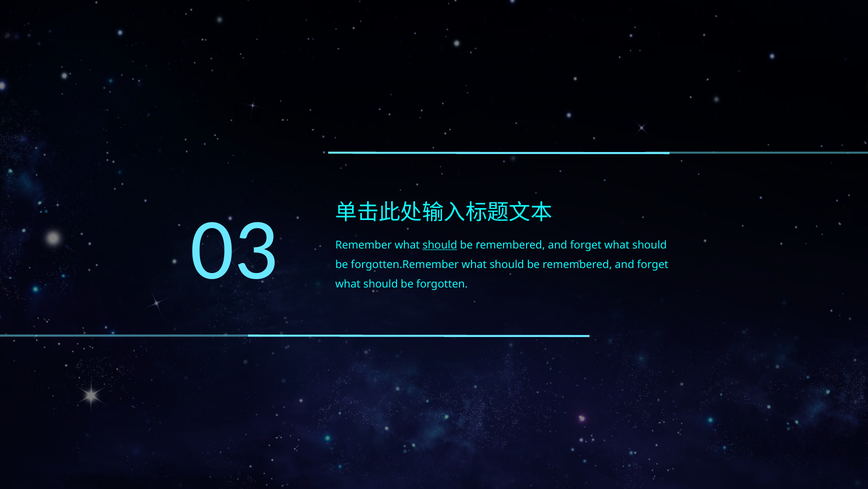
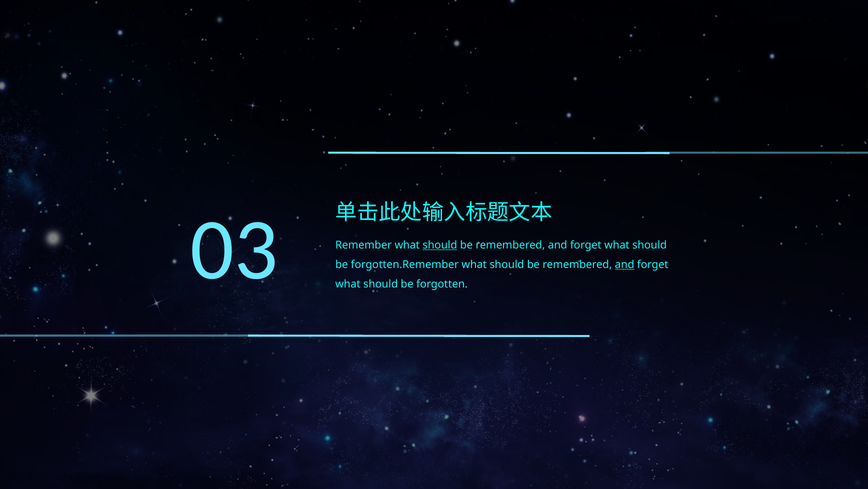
and underline: none -> present (625, 264)
